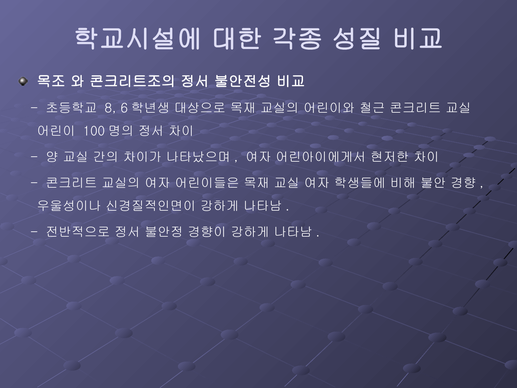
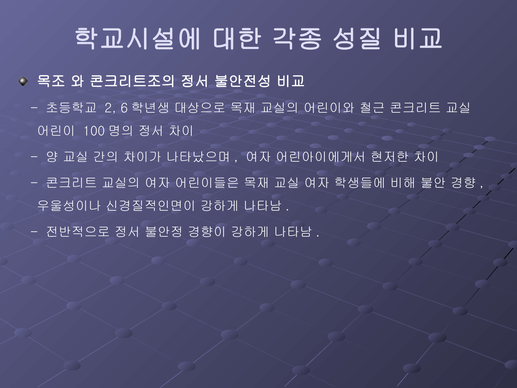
8: 8 -> 2 (110, 108)
